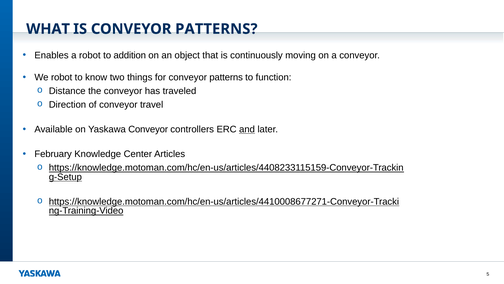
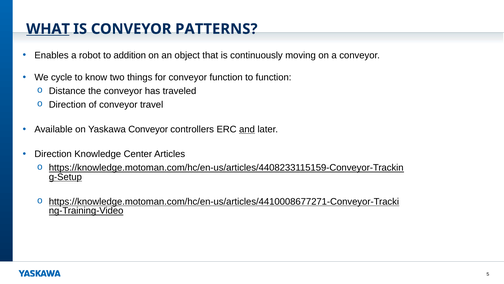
WHAT underline: none -> present (48, 29)
We robot: robot -> cycle (62, 77)
for conveyor patterns: patterns -> function (226, 77)
February: February -> Direction (53, 154)
